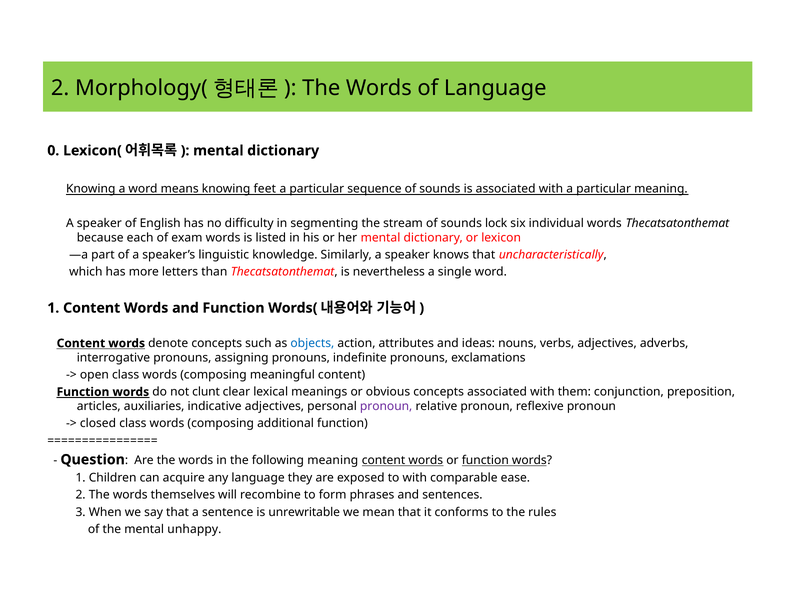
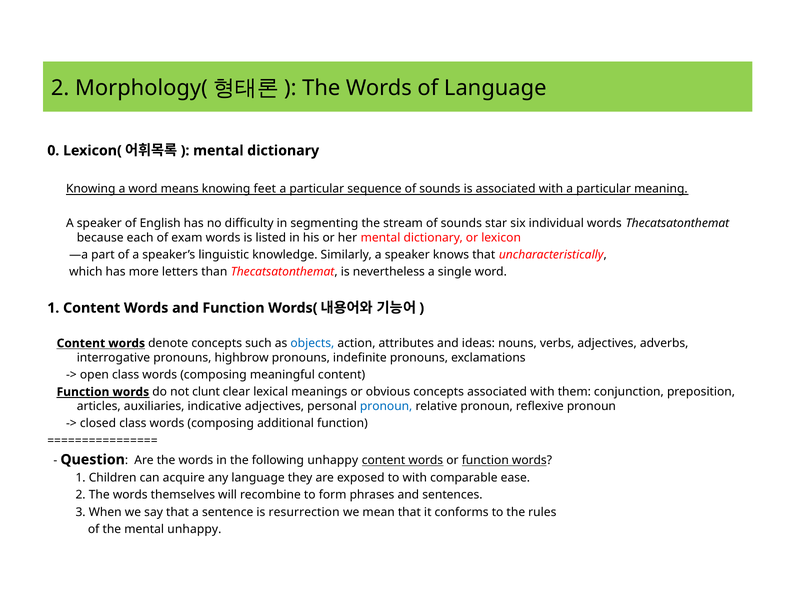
lock: lock -> star (496, 223)
assigning: assigning -> highbrow (242, 358)
pronoun colour: purple -> blue (386, 406)
following meaning: meaning -> unhappy (333, 460)
unrewritable: unrewritable -> resurrection (304, 512)
